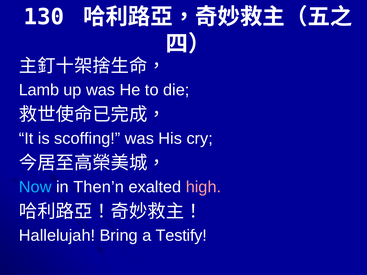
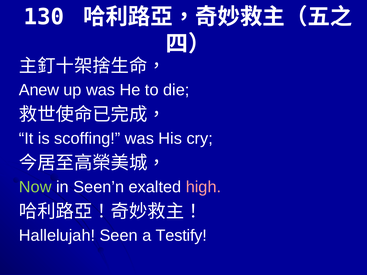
Lamb: Lamb -> Anew (39, 90)
Now colour: light blue -> light green (35, 187)
Then’n: Then’n -> Seen’n (99, 187)
Bring: Bring -> Seen (119, 236)
